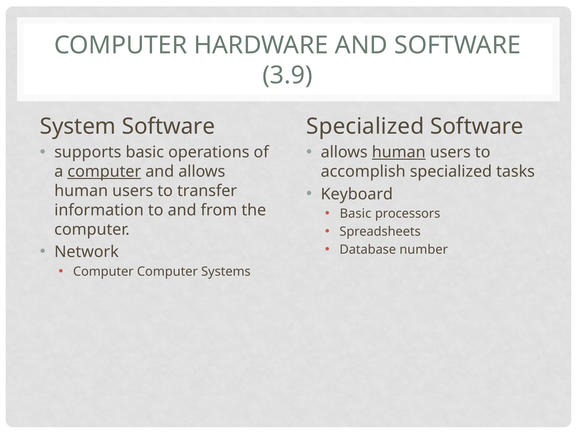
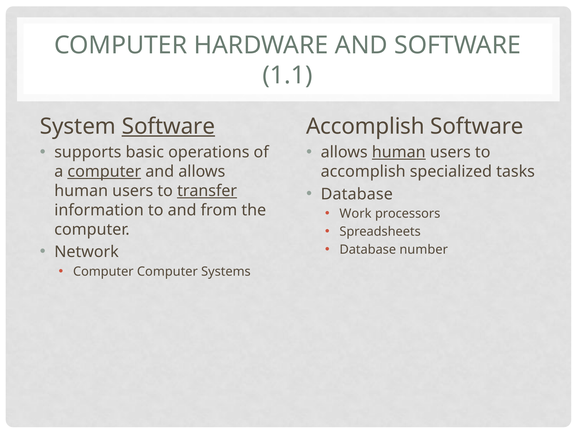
3.9: 3.9 -> 1.1 (288, 75)
Software underline: none -> present (168, 126)
Specialized: Specialized -> Accomplish (365, 126)
Keyboard: Keyboard -> Database (357, 194)
transfer underline: none -> present (207, 191)
Basic: Basic -> Work (356, 214)
